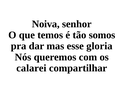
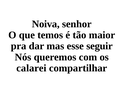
somos: somos -> maior (102, 35)
gloria: gloria -> seguir (100, 46)
